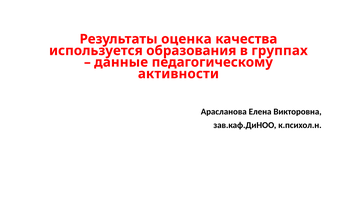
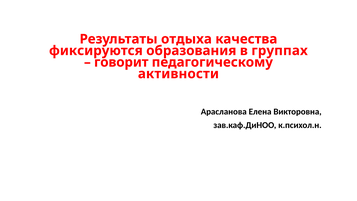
оценка: оценка -> отдыха (186, 39)
используется: используется -> фиксируются (96, 51)
данные: данные -> говорит (121, 62)
